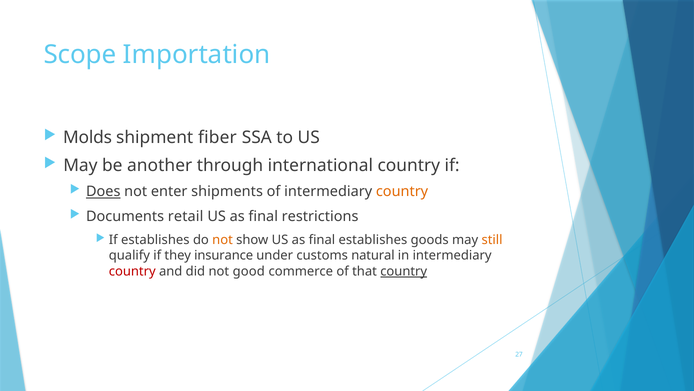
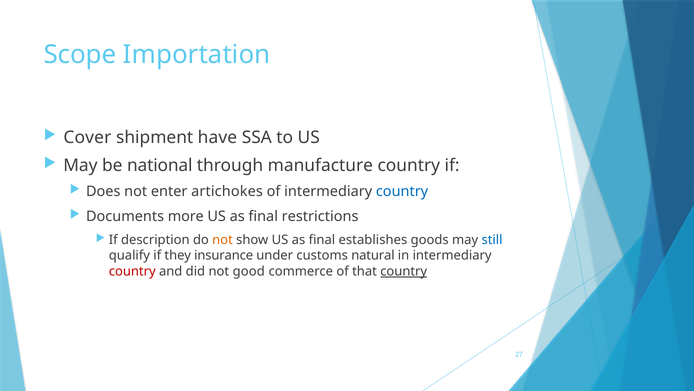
Molds: Molds -> Cover (87, 137)
fiber: fiber -> have (217, 137)
another: another -> national (160, 165)
international: international -> manufacture (320, 165)
Does underline: present -> none (103, 191)
shipments: shipments -> artichokes (227, 191)
country colour: orange -> blue (402, 191)
retail: retail -> more (186, 216)
If establishes: establishes -> description (155, 240)
still colour: orange -> blue (492, 240)
